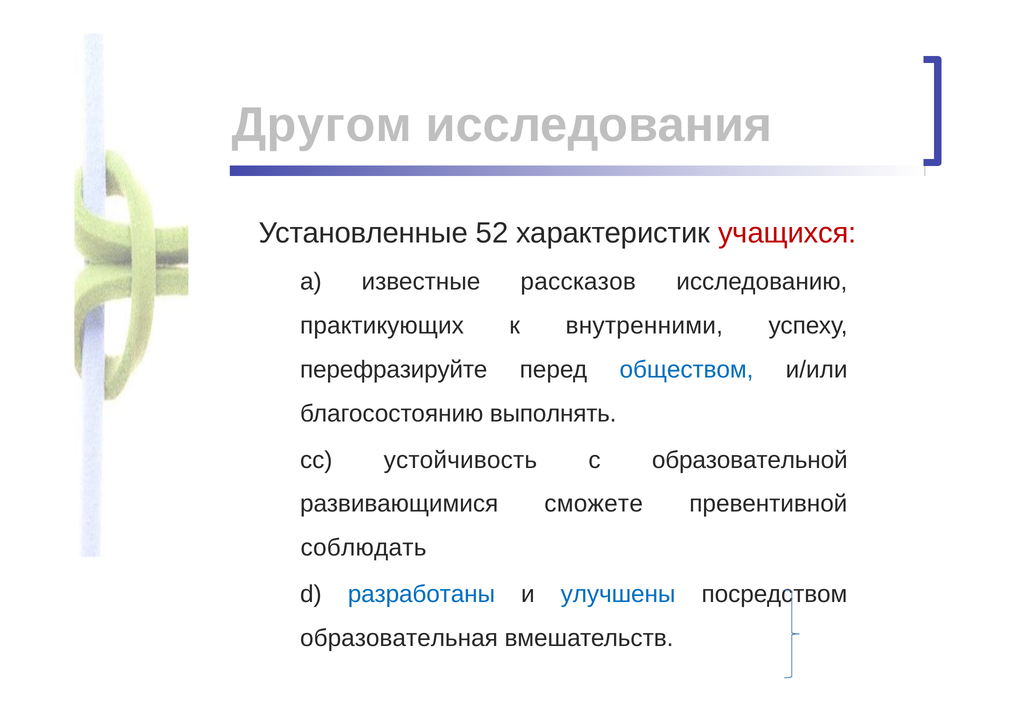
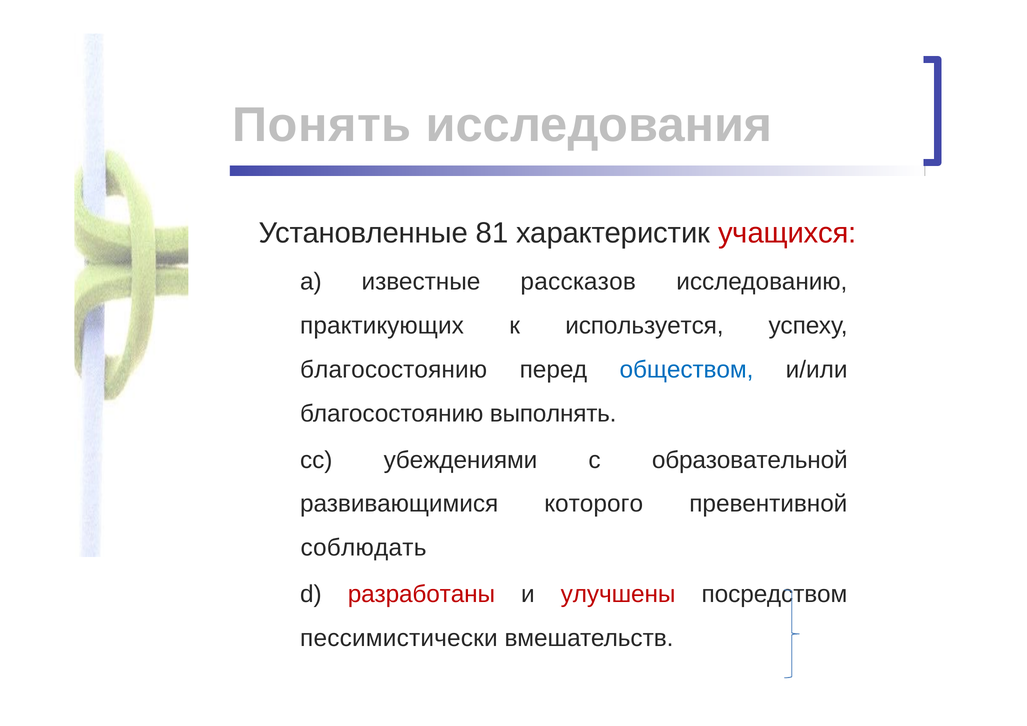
Другом: Другом -> Понять (322, 125)
52: 52 -> 81 (492, 233)
внутренними: внутренними -> используется (644, 326)
перефразируйте: перефразируйте -> благосостоянию (394, 370)
устойчивость: устойчивость -> убеждениями (461, 460)
сможете: сможете -> которого (594, 504)
разработаны colour: blue -> red (421, 594)
улучшены colour: blue -> red (618, 594)
образовательная: образовательная -> пессимистически (399, 638)
